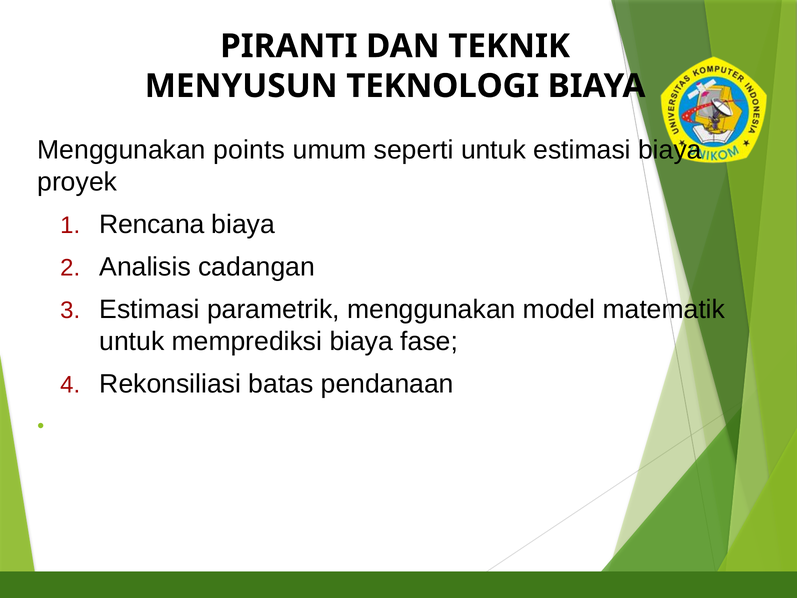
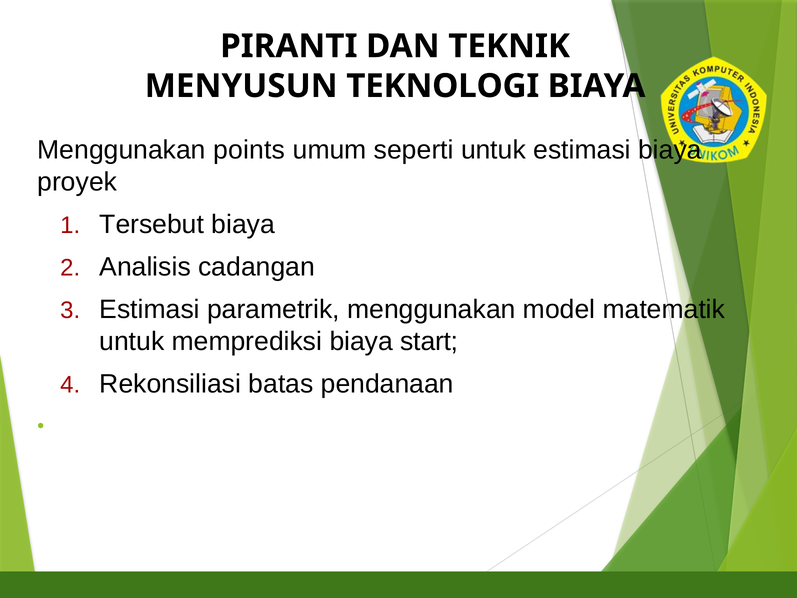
Rencana: Rencana -> Tersebut (152, 224)
fase: fase -> start (429, 341)
